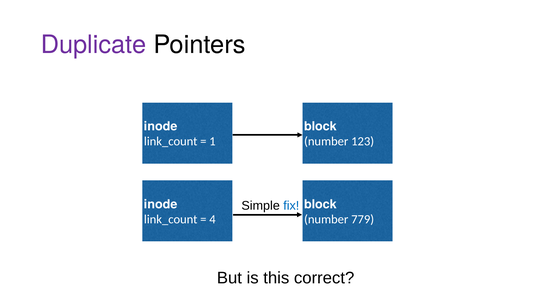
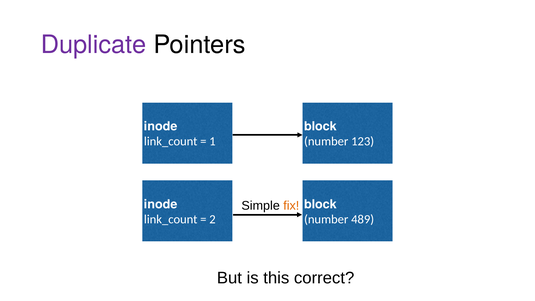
fix colour: blue -> orange (291, 206)
4: 4 -> 2 (212, 219)
779: 779 -> 489 (363, 219)
